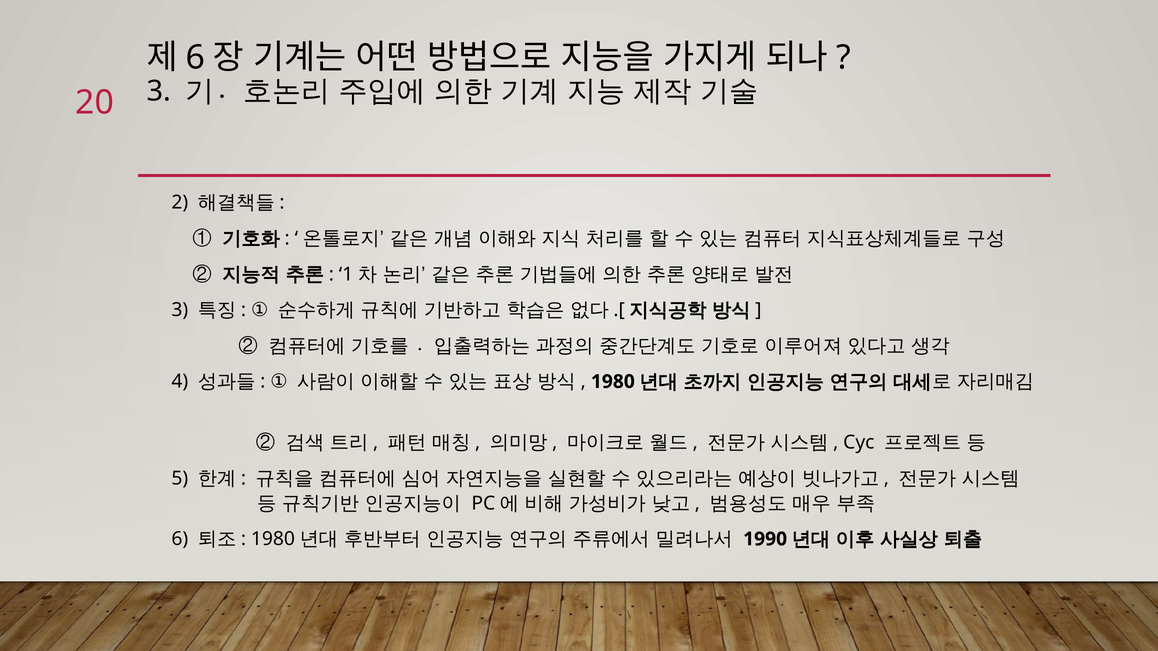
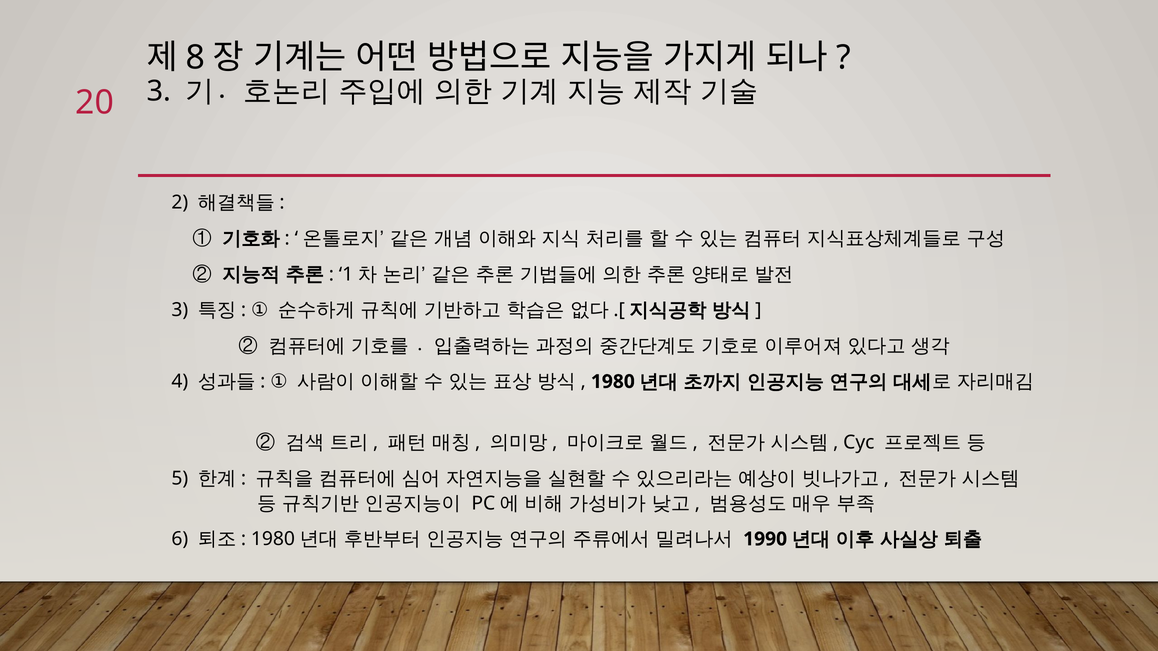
6: 6 -> 8 (195, 57)
